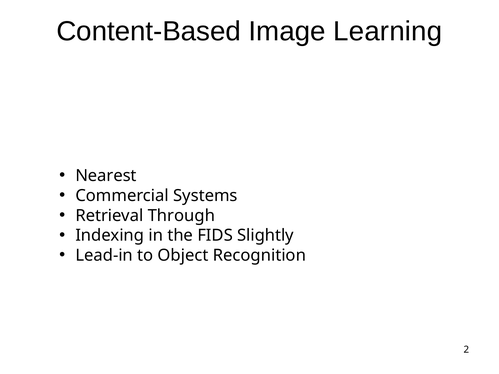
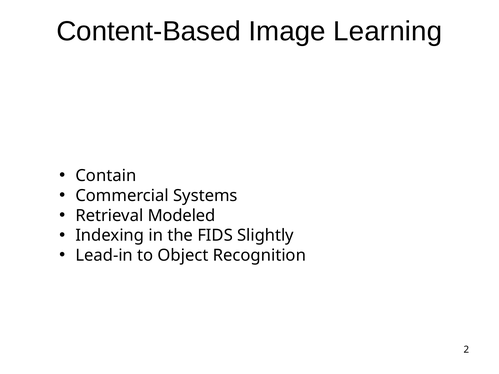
Nearest: Nearest -> Contain (106, 176)
Through: Through -> Modeled (182, 216)
